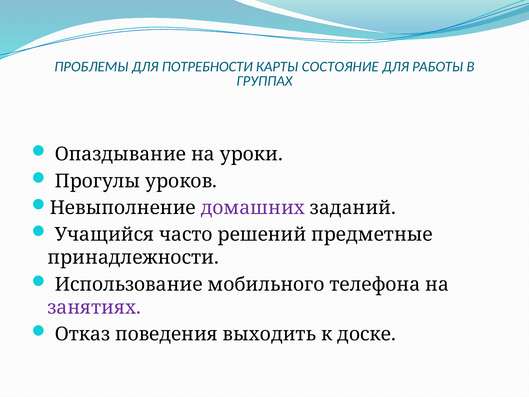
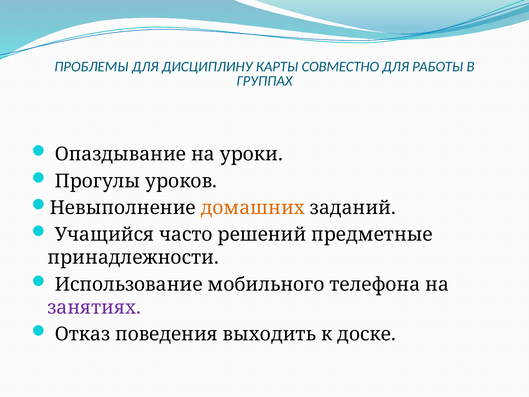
ПОТРЕБНОСТИ: ПОТРЕБНОСТИ -> ДИСЦИПЛИНУ (207, 67)
СОСТОЯНИЕ: СОСТОЯНИЕ -> СОВМЕСТНО (340, 67)
домашних colour: purple -> orange (253, 208)
